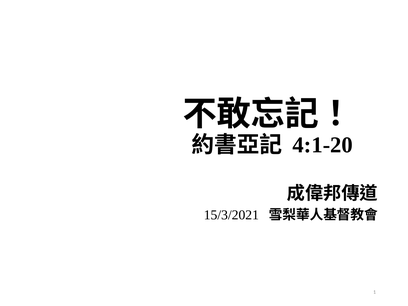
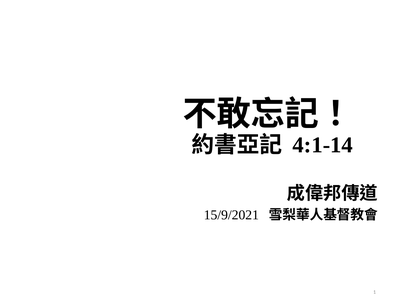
4:1-20: 4:1-20 -> 4:1-14 (323, 145)
15/3/2021: 15/3/2021 -> 15/9/2021 (231, 215)
